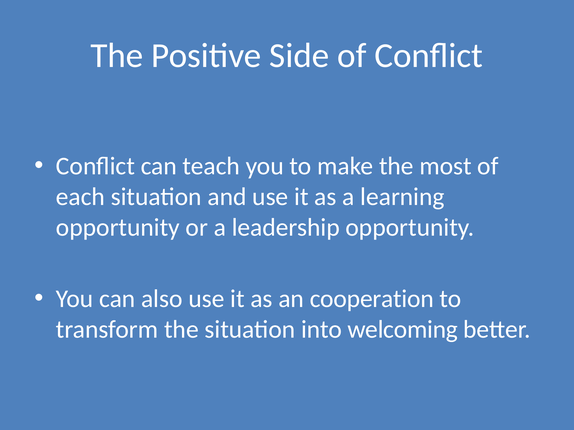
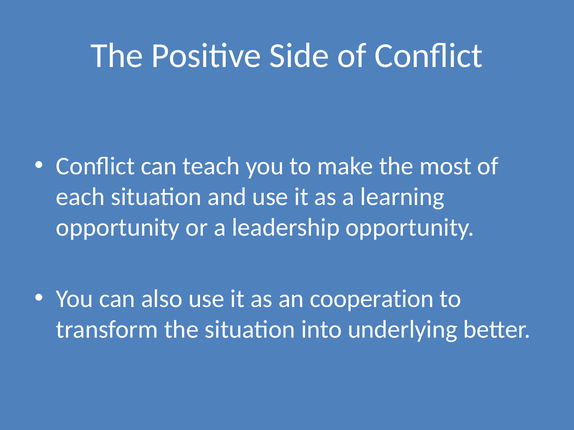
welcoming: welcoming -> underlying (403, 330)
